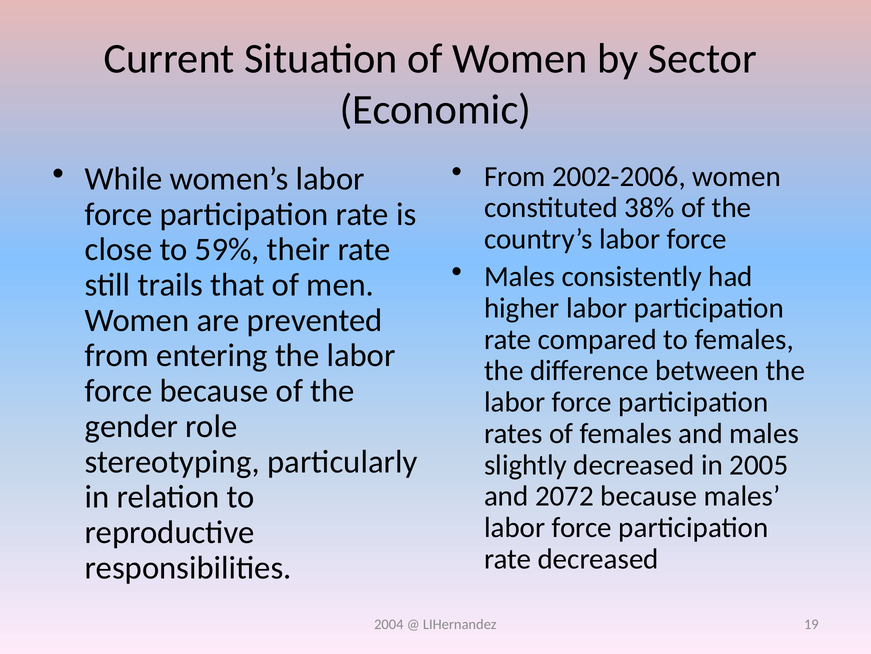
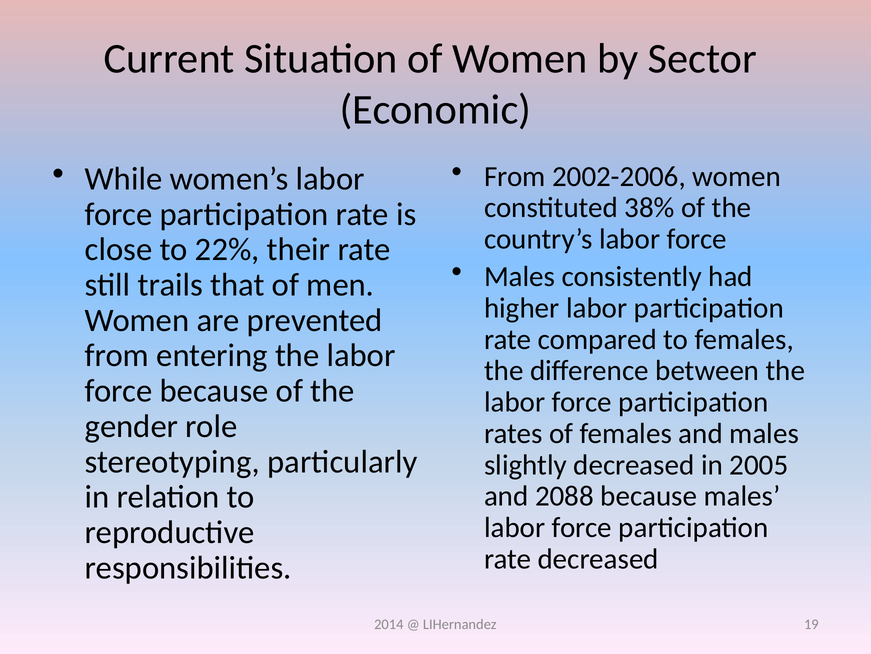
59%: 59% -> 22% (227, 249)
2072: 2072 -> 2088 (564, 496)
2004: 2004 -> 2014 (389, 624)
